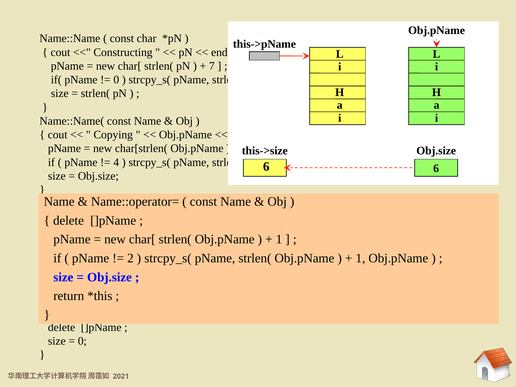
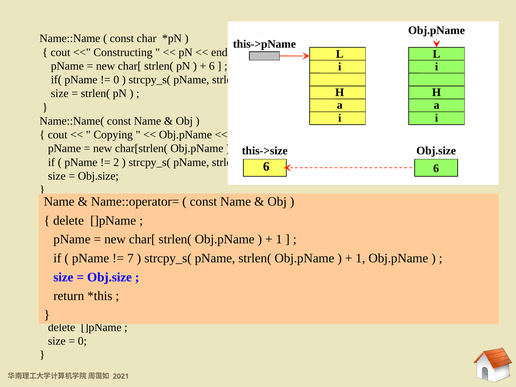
7: 7 -> 6 (212, 66)
4: 4 -> 2 (116, 162)
2: 2 -> 7 (130, 258)
